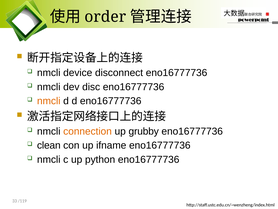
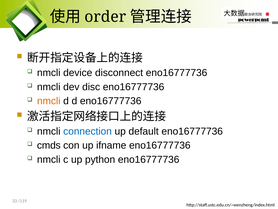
connection colour: orange -> blue (88, 131)
grubby: grubby -> default (144, 131)
clean: clean -> cmds (49, 145)
